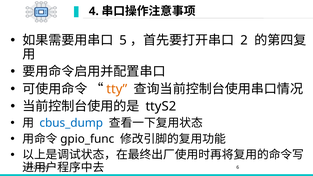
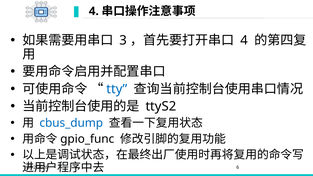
5: 5 -> 3 (123, 40)
2: 2 -> 4 (244, 40)
tty colour: orange -> blue (117, 89)
